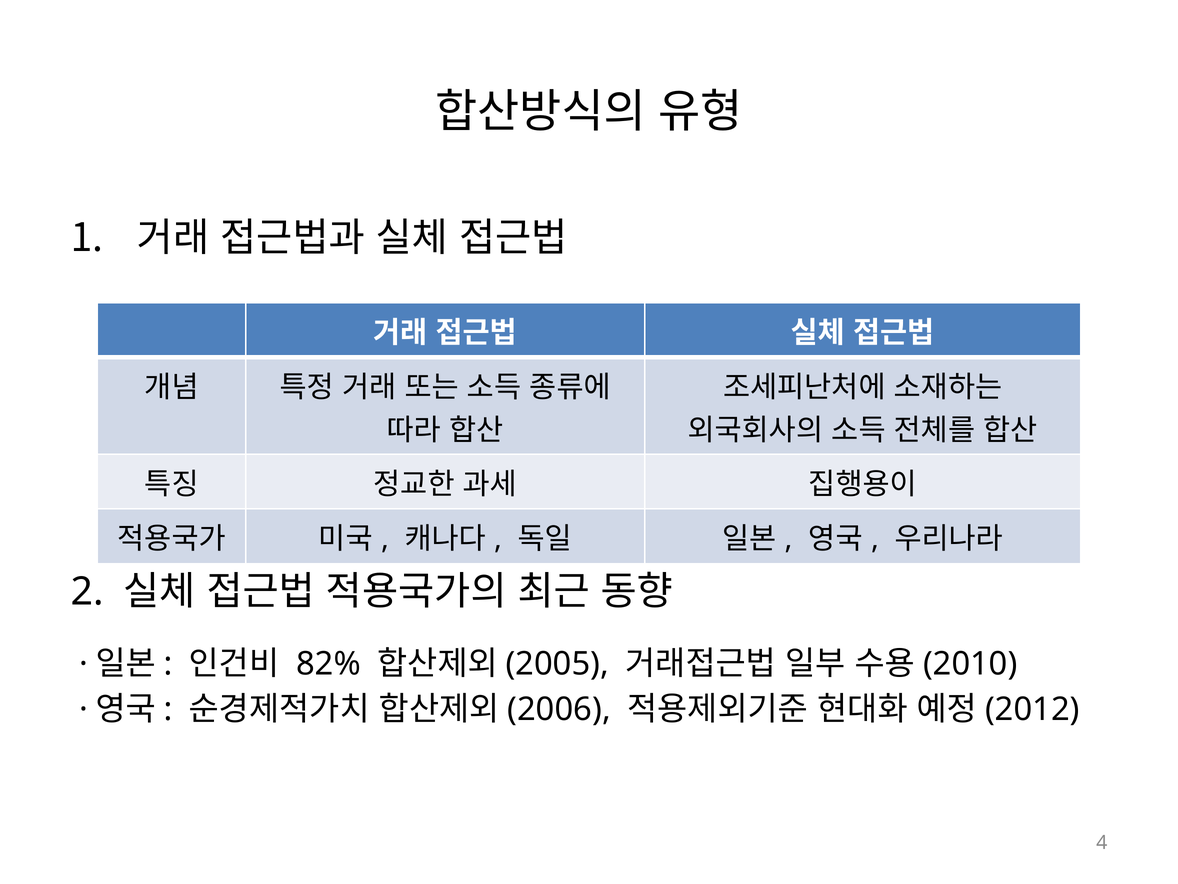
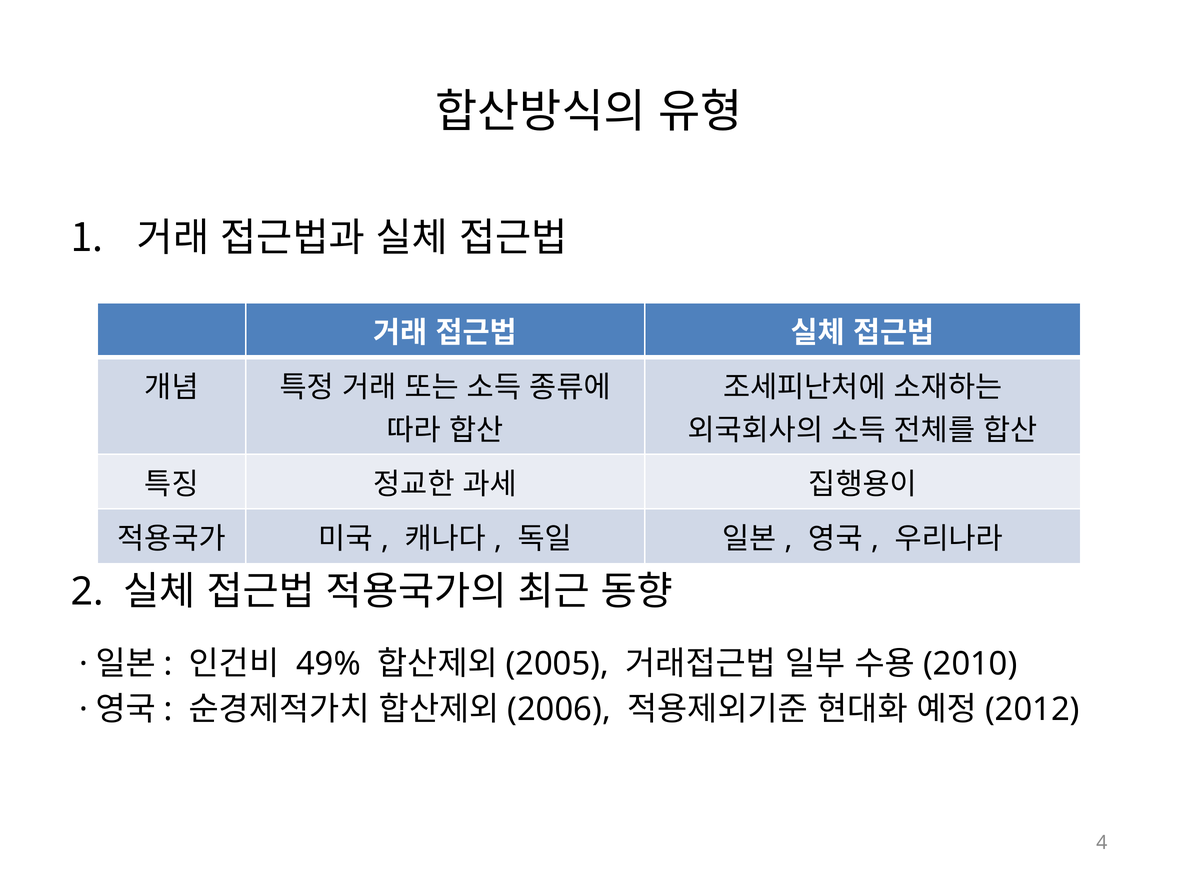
82%: 82% -> 49% (329, 663)
